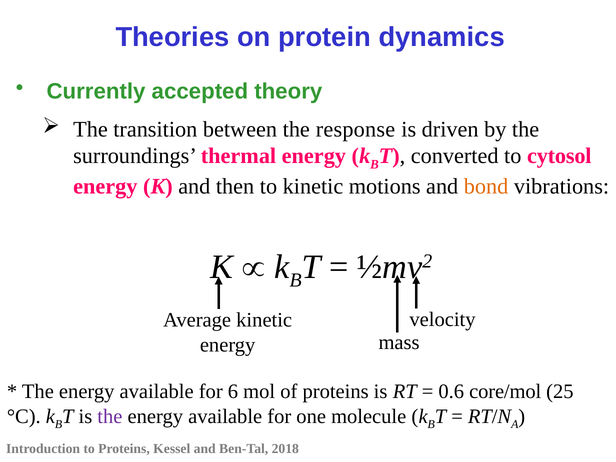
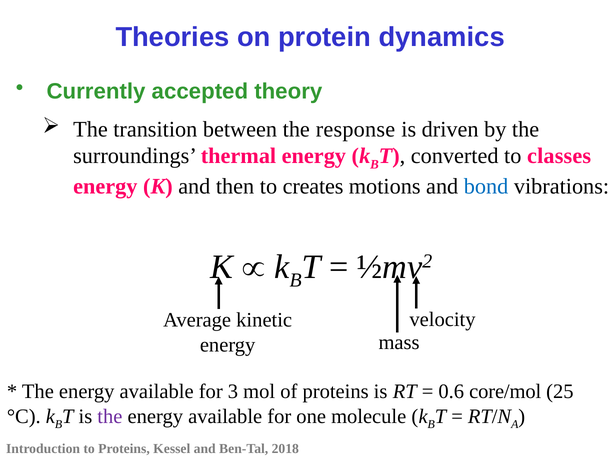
cytosol: cytosol -> classes (559, 156)
to kinetic: kinetic -> creates (313, 186)
bond colour: orange -> blue (486, 186)
6: 6 -> 3 (233, 392)
